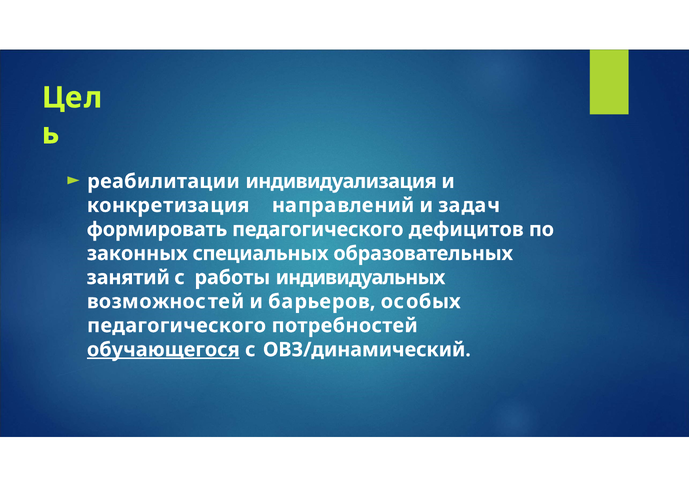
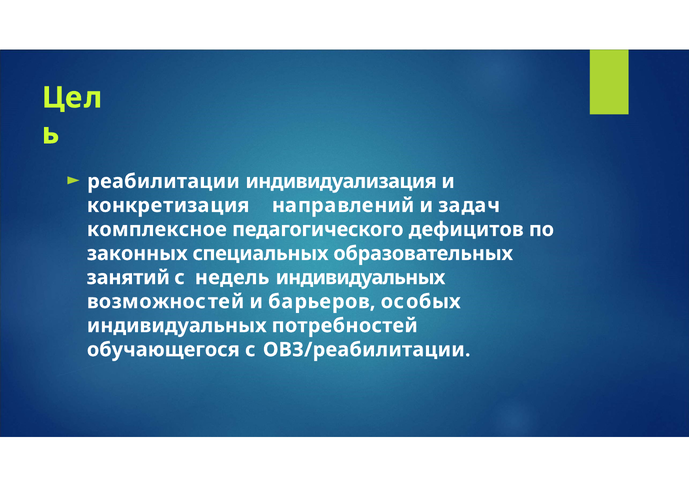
формировать: формировать -> комплексное (157, 230)
работы: работы -> недель (232, 278)
педагогического: педагогического -> индивидуальных (177, 326)
обучающегося underline: present -> none (163, 350)
ОВЗ/динамический: ОВЗ/динамический -> ОВЗ/реабилитации (367, 350)
